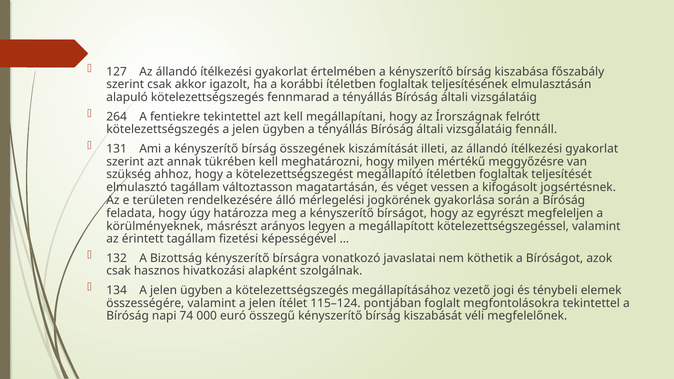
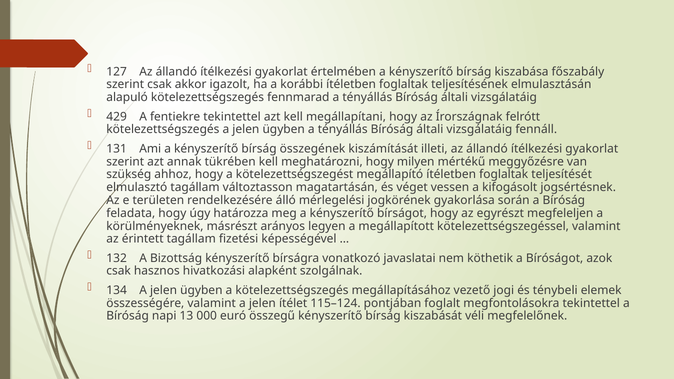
264: 264 -> 429 (117, 117)
74: 74 -> 13 (186, 316)
